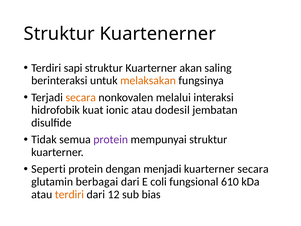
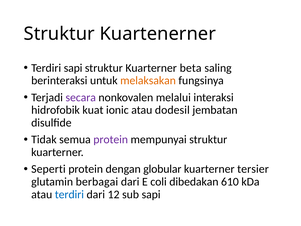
akan: akan -> beta (191, 68)
secara colour: orange -> purple (81, 97)
menjadi: menjadi -> globular (162, 169)
kuarterner secara: secara -> tersier (253, 169)
fungsional: fungsional -> dibedakan (194, 182)
terdiri colour: orange -> blue (69, 194)
sub bias: bias -> sapi (151, 194)
